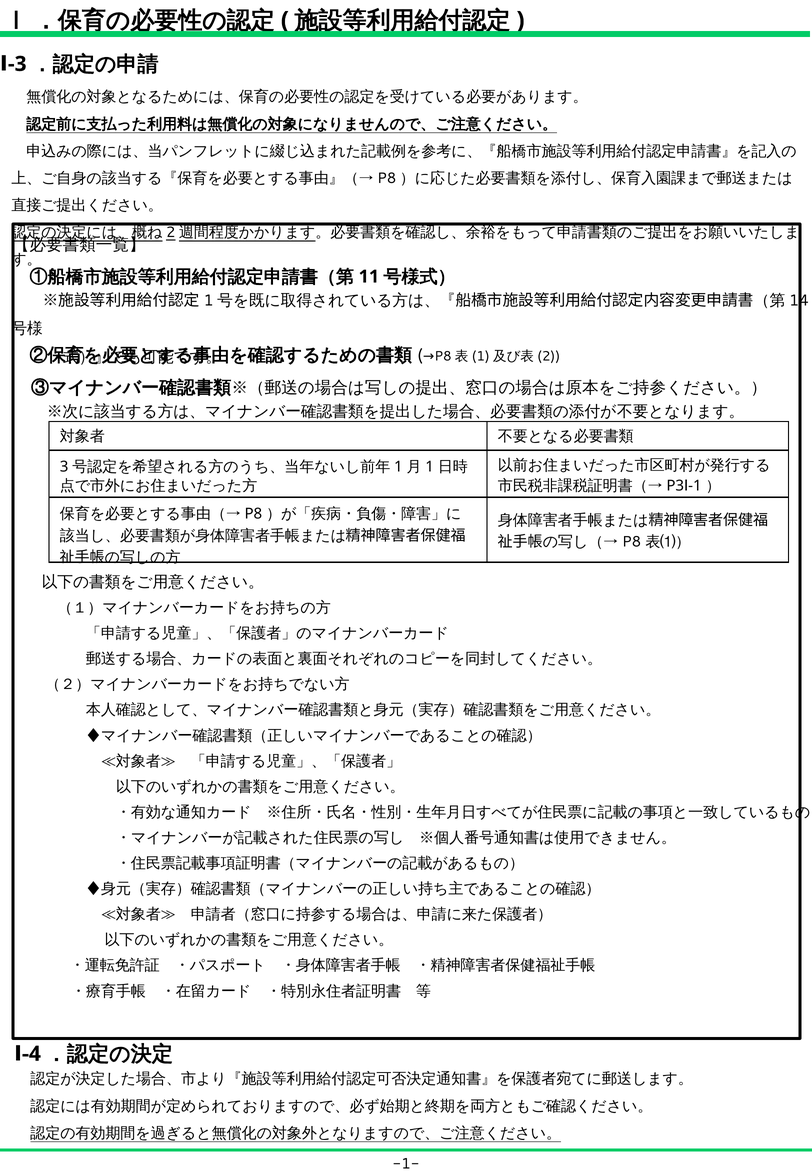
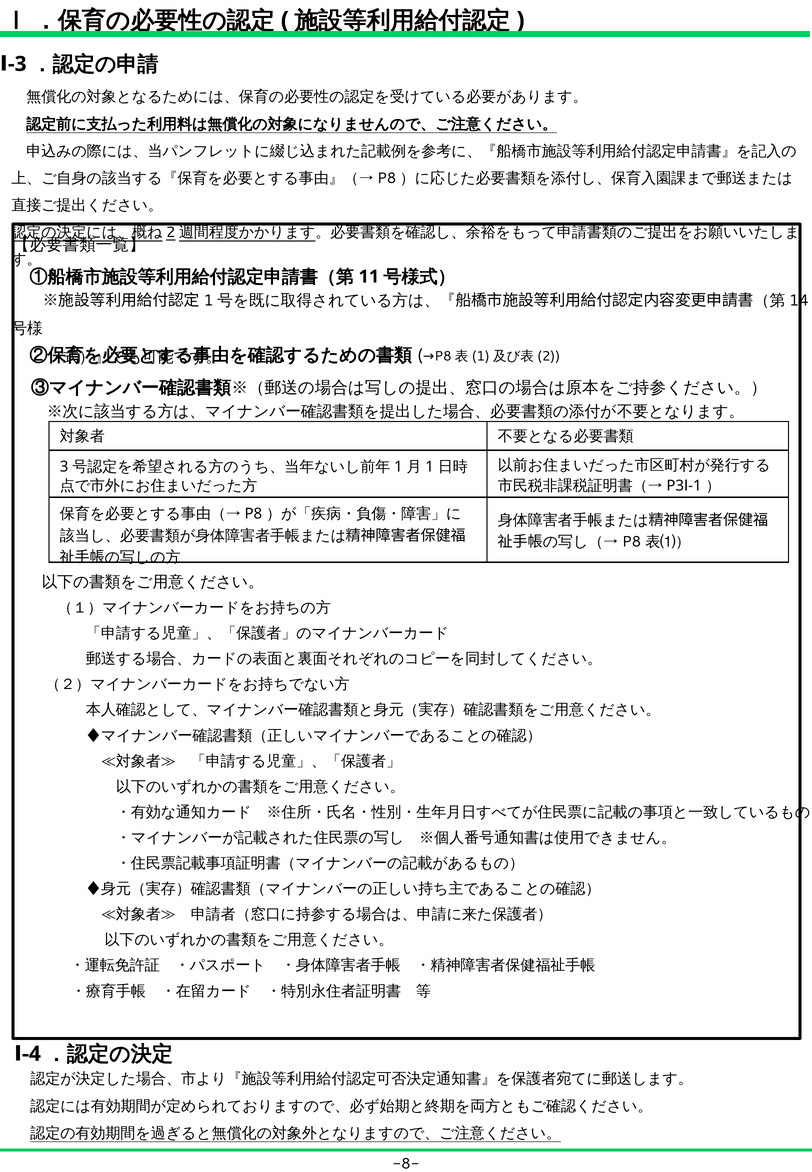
-1-: -1- -> -8- (406, 1165)
